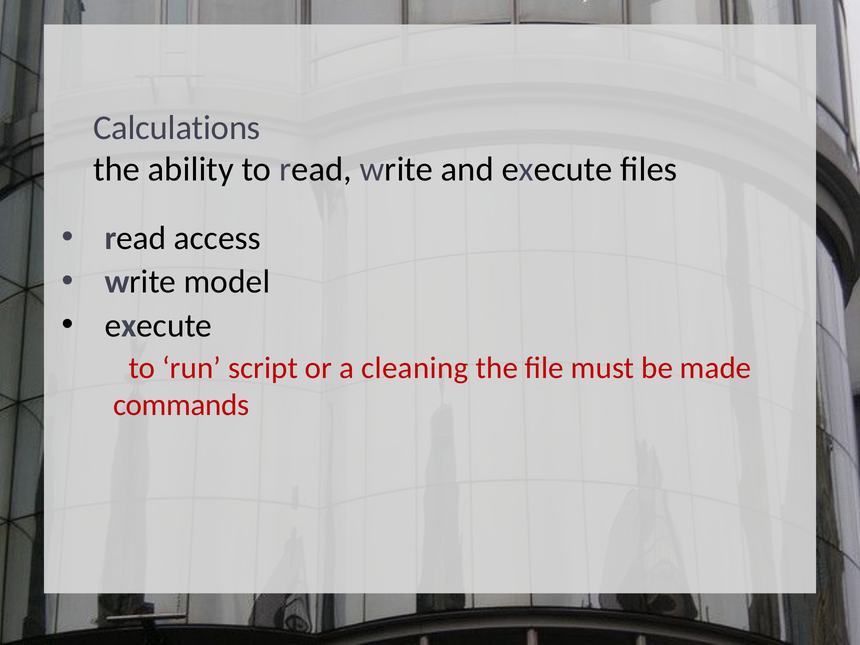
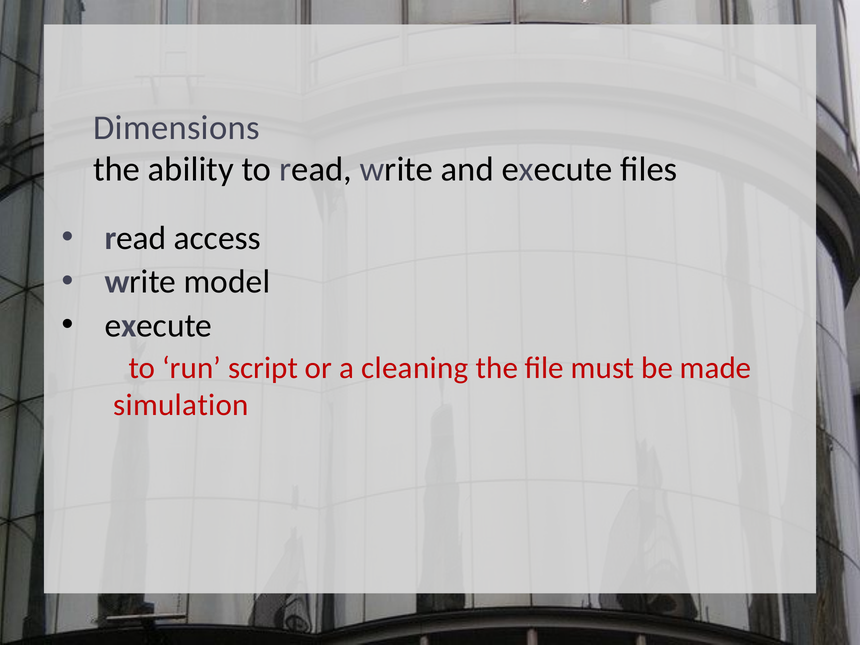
Calculations: Calculations -> Dimensions (177, 128)
commands: commands -> simulation (181, 405)
